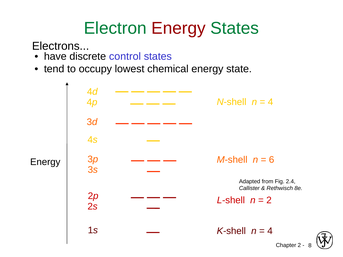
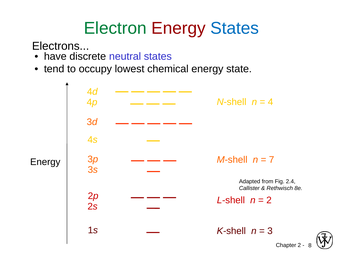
States colour: green -> blue (235, 28)
control: control -> neutral (125, 56)
6: 6 -> 7 (272, 160)
4: 4 -> 3 (270, 231)
